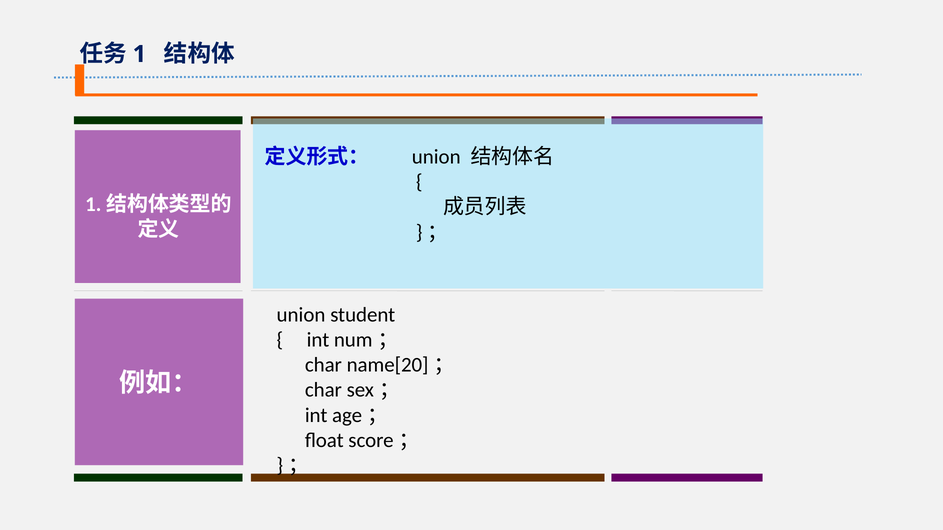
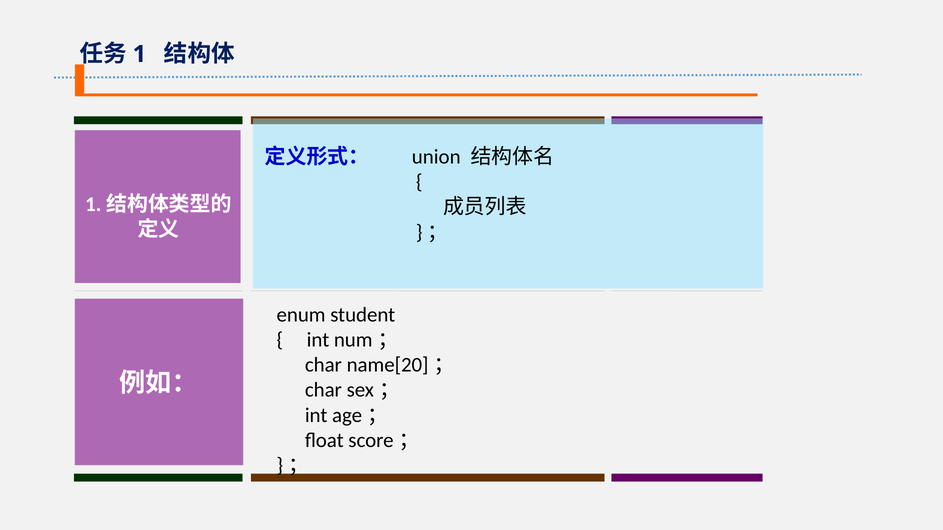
union: union -> enum (301, 315)
